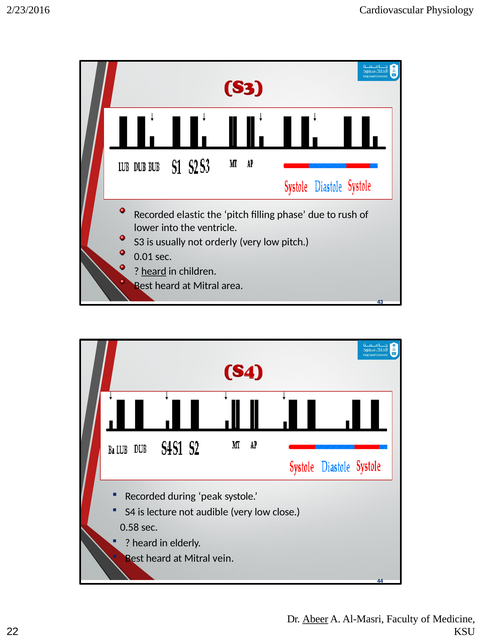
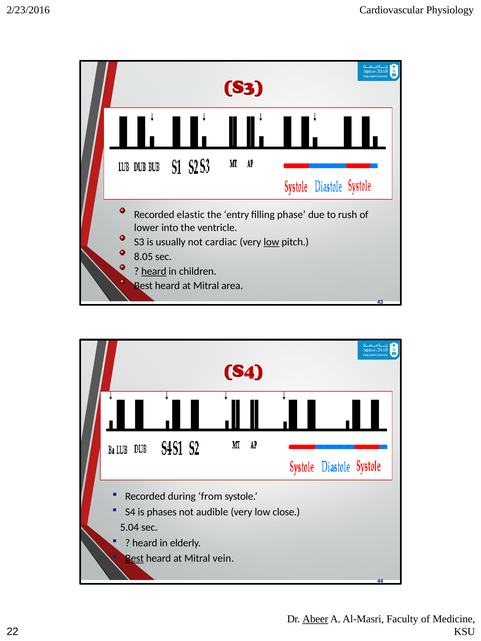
the pitch: pitch -> entry (236, 215)
orderly: orderly -> cardiac (221, 242)
low underline: none -> present (271, 242)
0.01: 0.01 -> 8.05 (143, 257)
peak: peak -> from (210, 497)
lecture: lecture -> phases (162, 512)
0.58: 0.58 -> 5.04 (129, 528)
Best underline: none -> present (134, 559)
